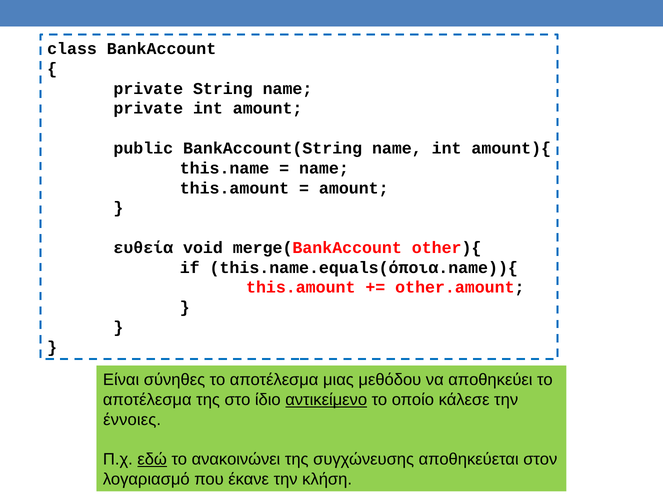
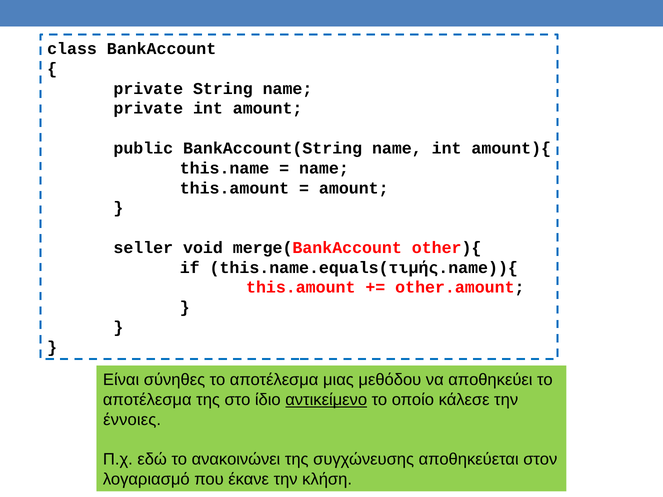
ευθεία: ευθεία -> seller (143, 248)
this.name.equals(όποια.name)){: this.name.equals(όποια.name)){ -> this.name.equals(τιμής.name)){ (364, 268)
εδώ underline: present -> none (152, 460)
